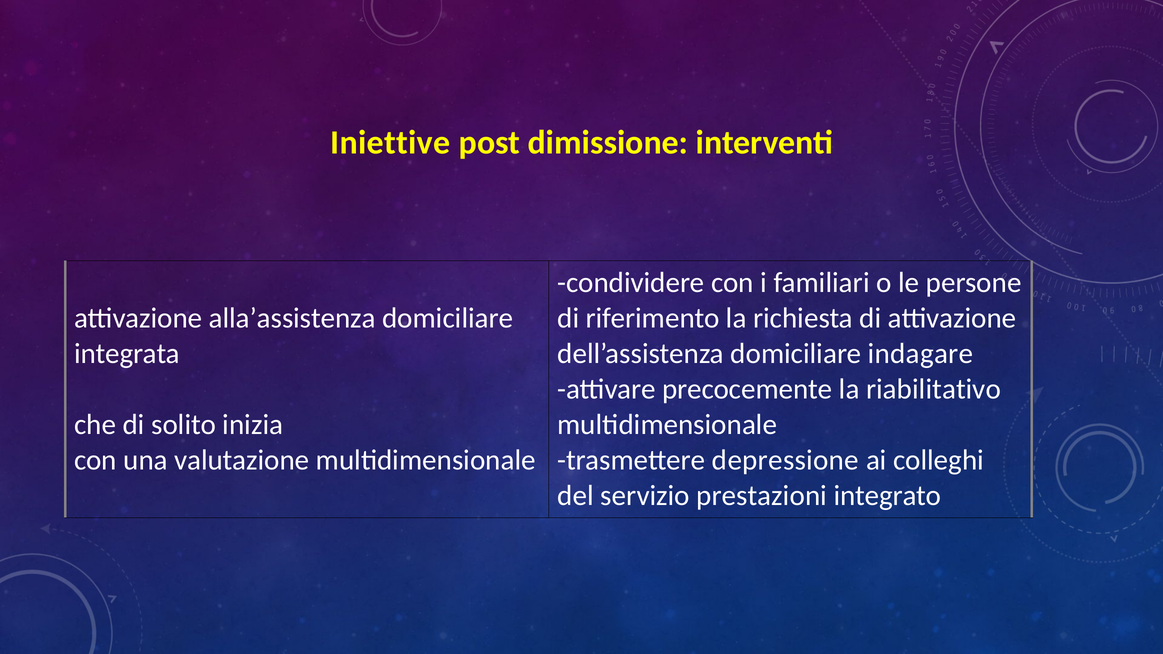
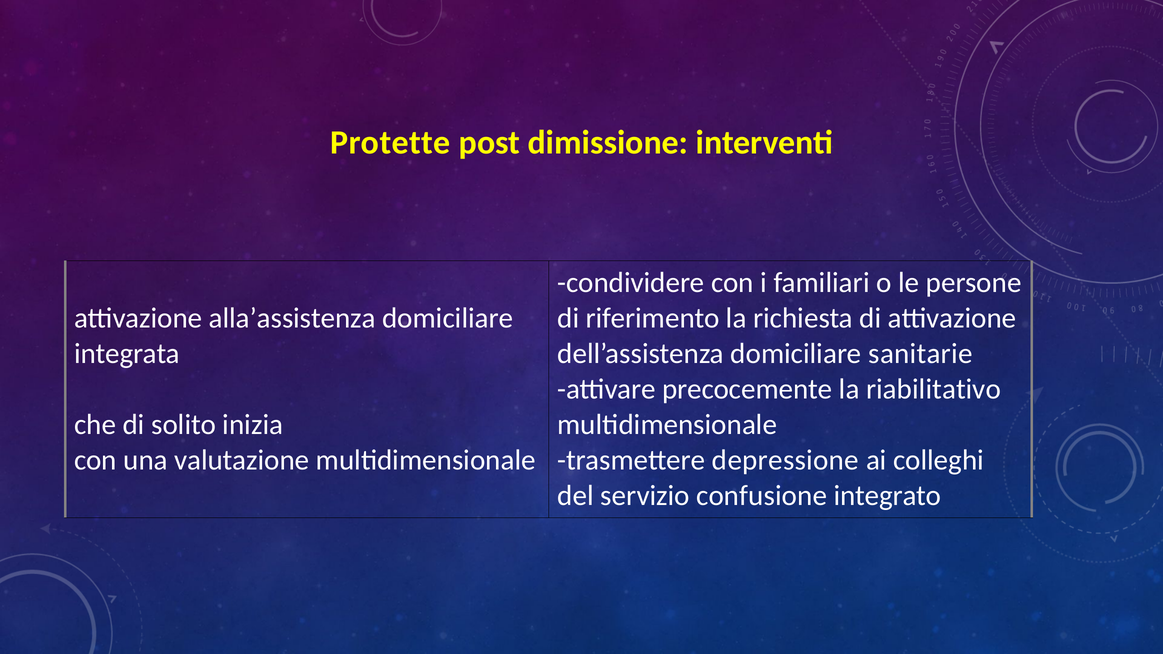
Iniettive: Iniettive -> Protette (390, 143)
indagare: indagare -> sanitarie (921, 354)
prestazioni: prestazioni -> confusione (762, 496)
